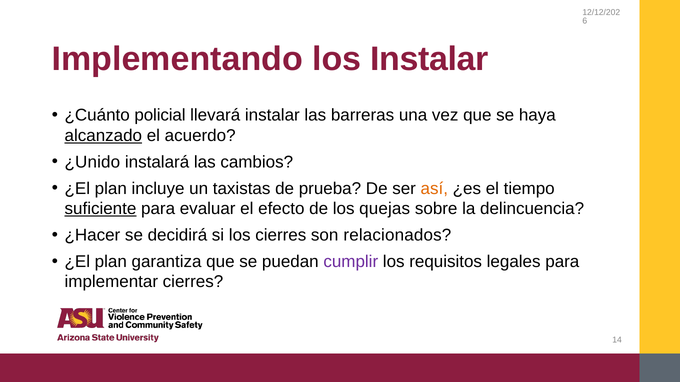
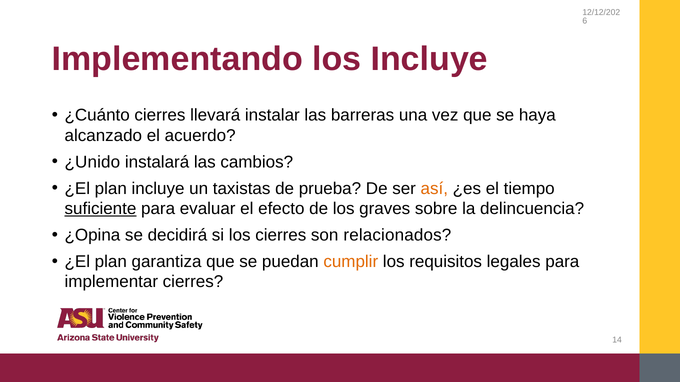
los Instalar: Instalar -> Incluye (429, 59)
¿Cuánto policial: policial -> cierres (160, 116)
alcanzado underline: present -> none (103, 136)
quejas: quejas -> graves (385, 209)
¿Hacer: ¿Hacer -> ¿Opina (92, 236)
cumplir colour: purple -> orange (351, 262)
